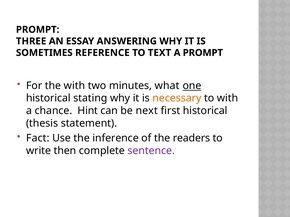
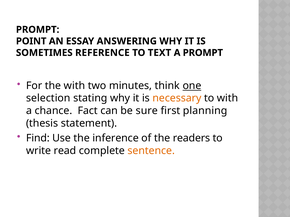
THREE: THREE -> POINT (31, 41)
what: what -> think (167, 86)
historical: historical -> selection (48, 98)
Hint: Hint -> Fact (88, 111)
next: next -> sure (147, 111)
first historical: historical -> planning (205, 111)
Fact: Fact -> Find (38, 138)
then: then -> read (65, 151)
sentence colour: purple -> orange (151, 151)
